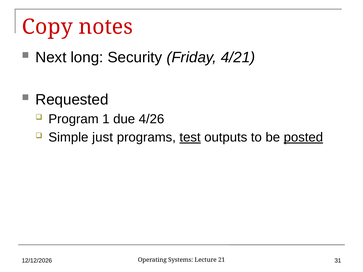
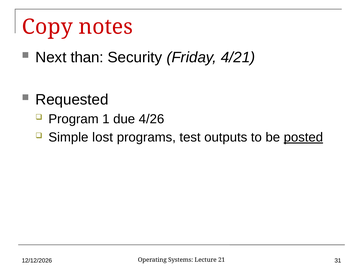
long: long -> than (87, 57)
just: just -> lost (103, 138)
test underline: present -> none (190, 138)
